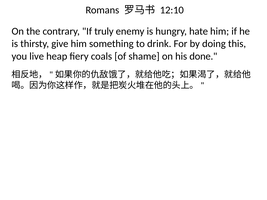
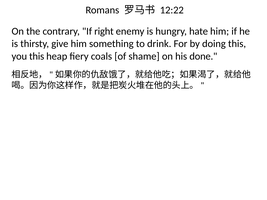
12:10: 12:10 -> 12:22 (172, 10)
truly: truly -> right (104, 31)
you live: live -> this (37, 56)
